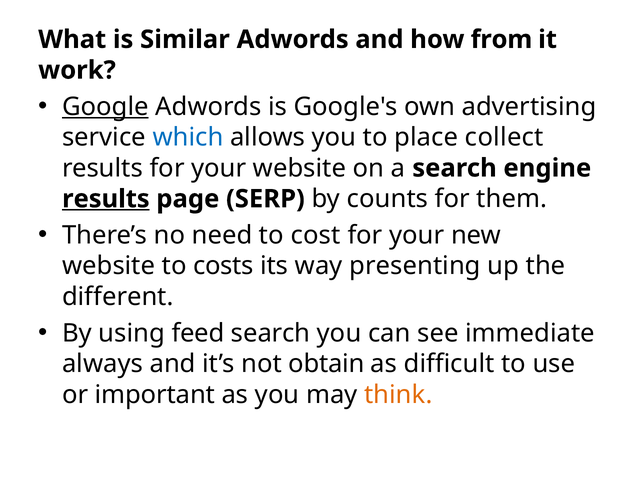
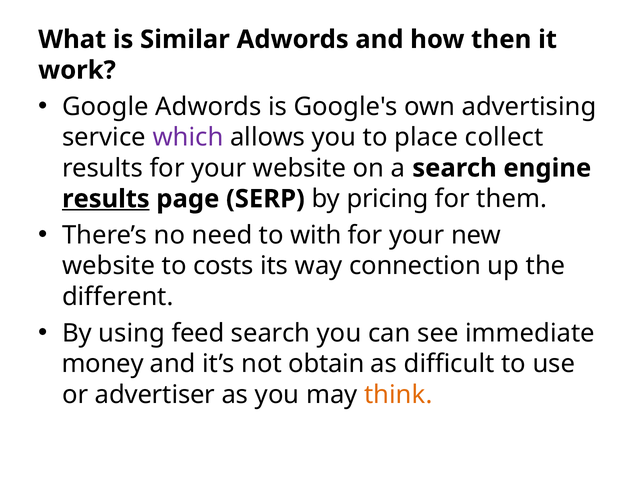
from: from -> then (501, 40)
Google underline: present -> none (105, 107)
which colour: blue -> purple (188, 138)
counts: counts -> pricing (388, 199)
cost: cost -> with (316, 236)
presenting: presenting -> connection (415, 266)
always: always -> money (103, 365)
important: important -> advertiser (155, 395)
